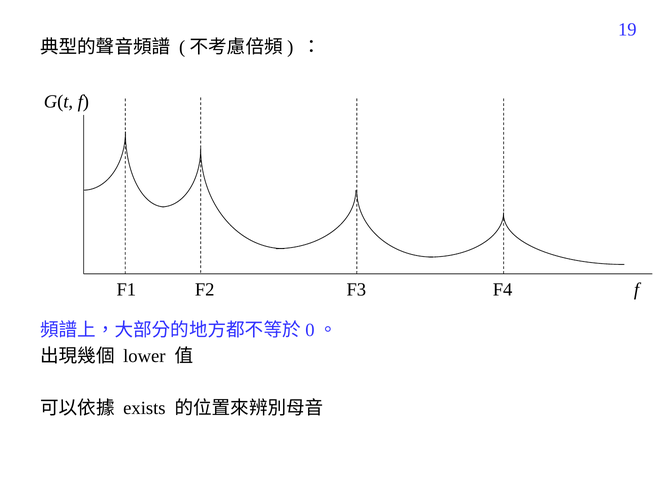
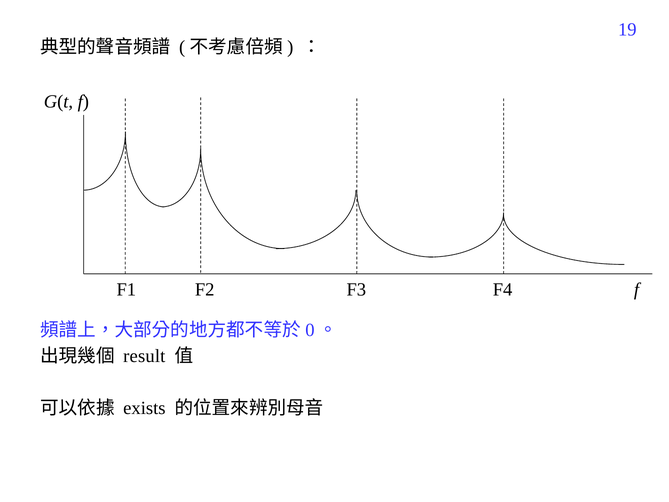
lower: lower -> result (144, 356)
